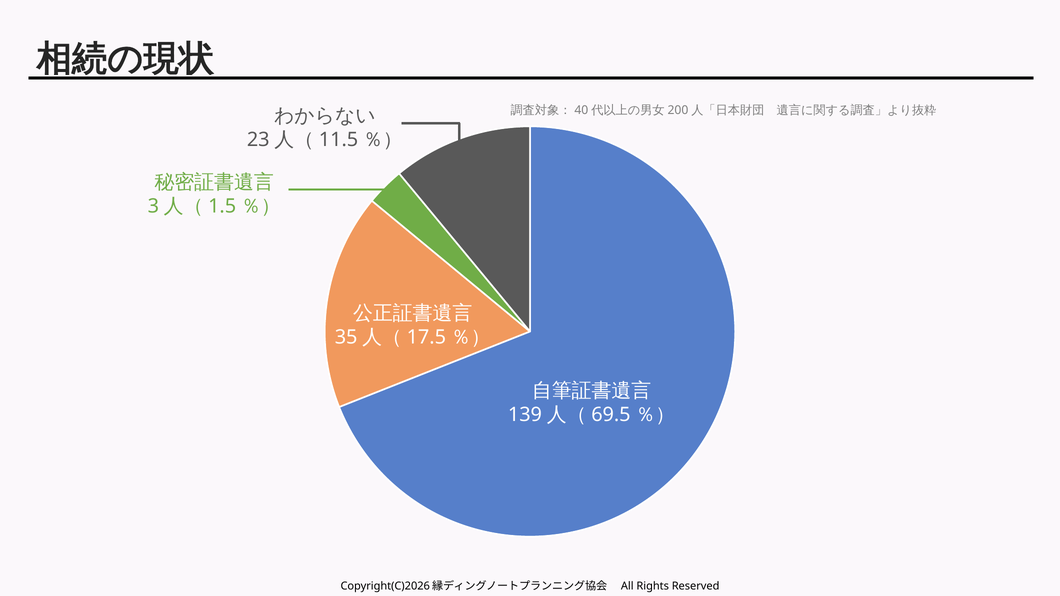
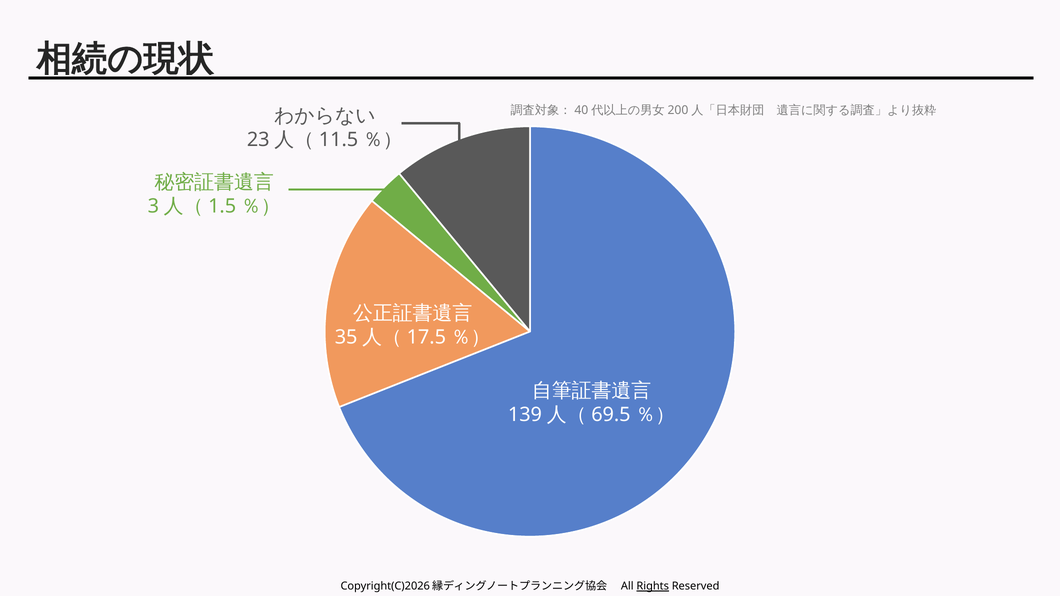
Rights underline: none -> present (653, 586)
